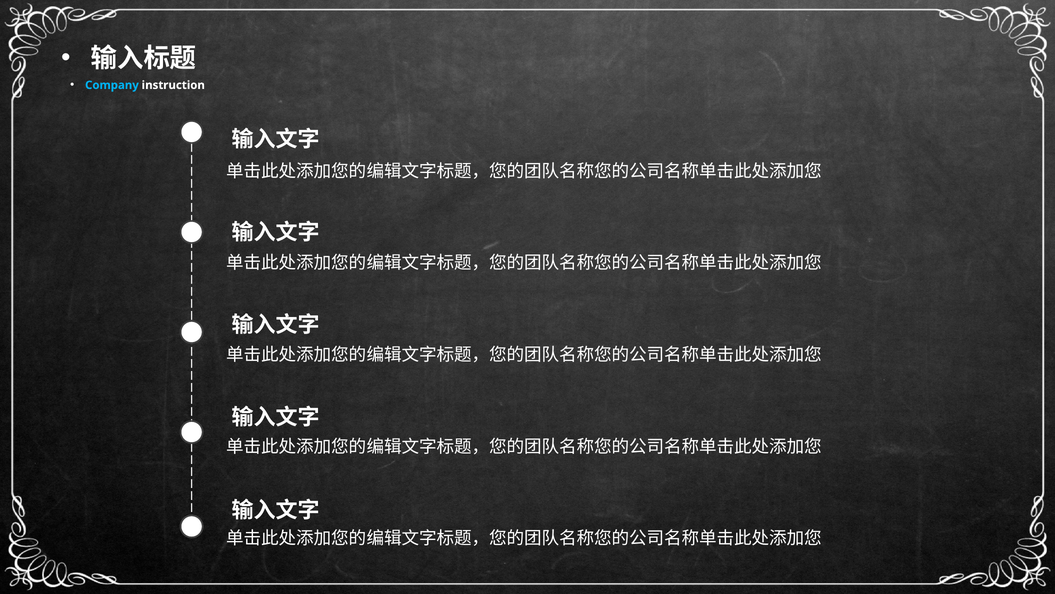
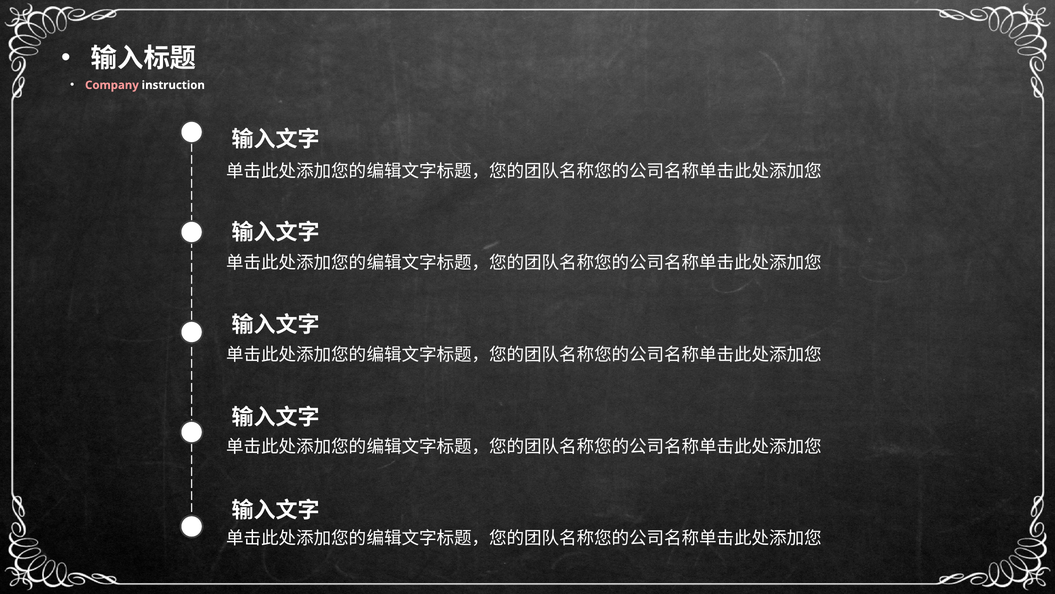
Company colour: light blue -> pink (112, 85)
